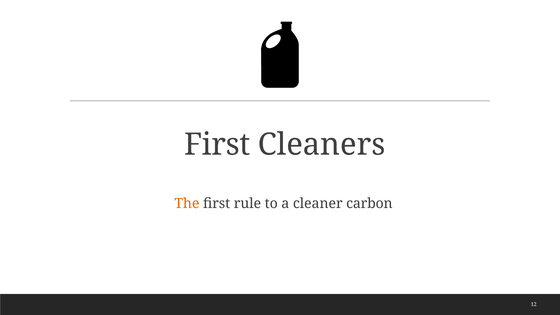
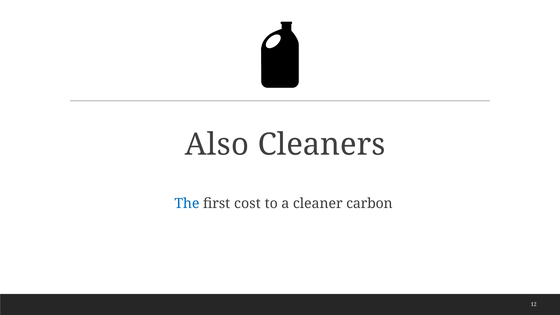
First: First -> Also (217, 145)
The colour: orange -> blue (187, 204)
rule: rule -> cost (247, 204)
